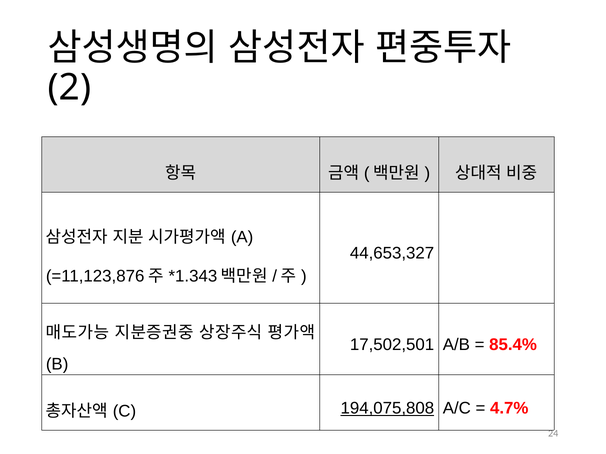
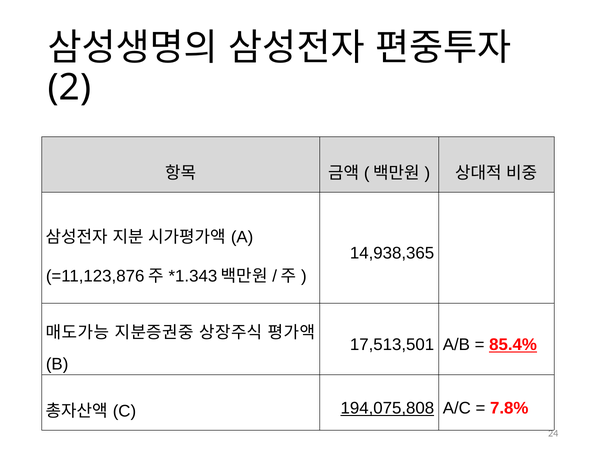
44,653,327: 44,653,327 -> 14,938,365 (392, 254)
17,502,501: 17,502,501 -> 17,513,501 (392, 345)
85.4% underline: none -> present (513, 345)
4.7%: 4.7% -> 7.8% (509, 409)
